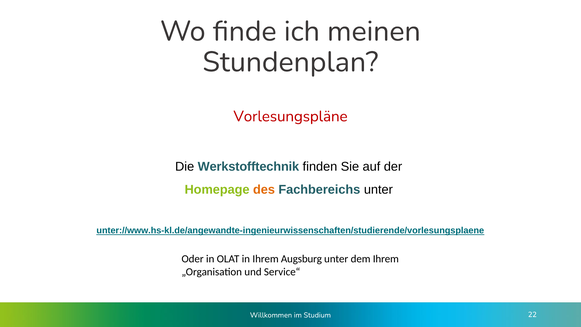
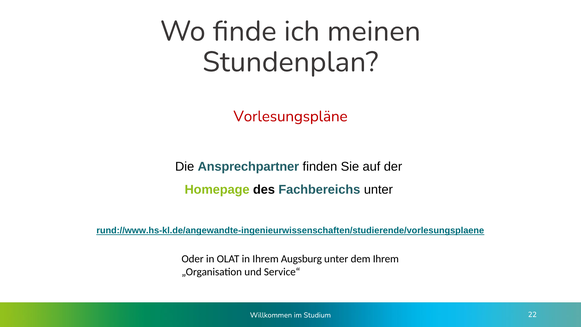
Werkstofftechnik: Werkstofftechnik -> Ansprechpartner (248, 167)
des colour: orange -> black (264, 189)
unter://www.hs-kl.de/angewandte-ingenieurwissenschaften/studierende/vorlesungsplaene: unter://www.hs-kl.de/angewandte-ingenieurwissenschaften/studierende/vorlesungsplaene -> rund://www.hs-kl.de/angewandte-ingenieurwissenschaften/studierende/vorlesungsplaene (290, 231)
